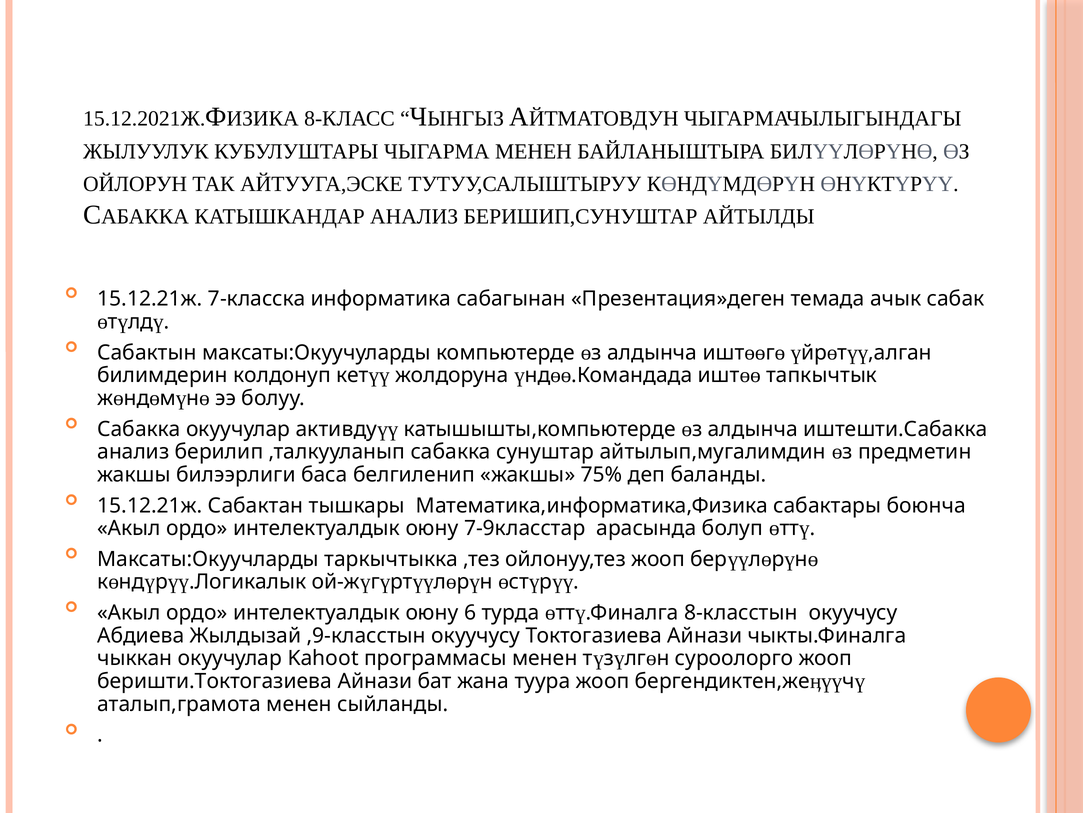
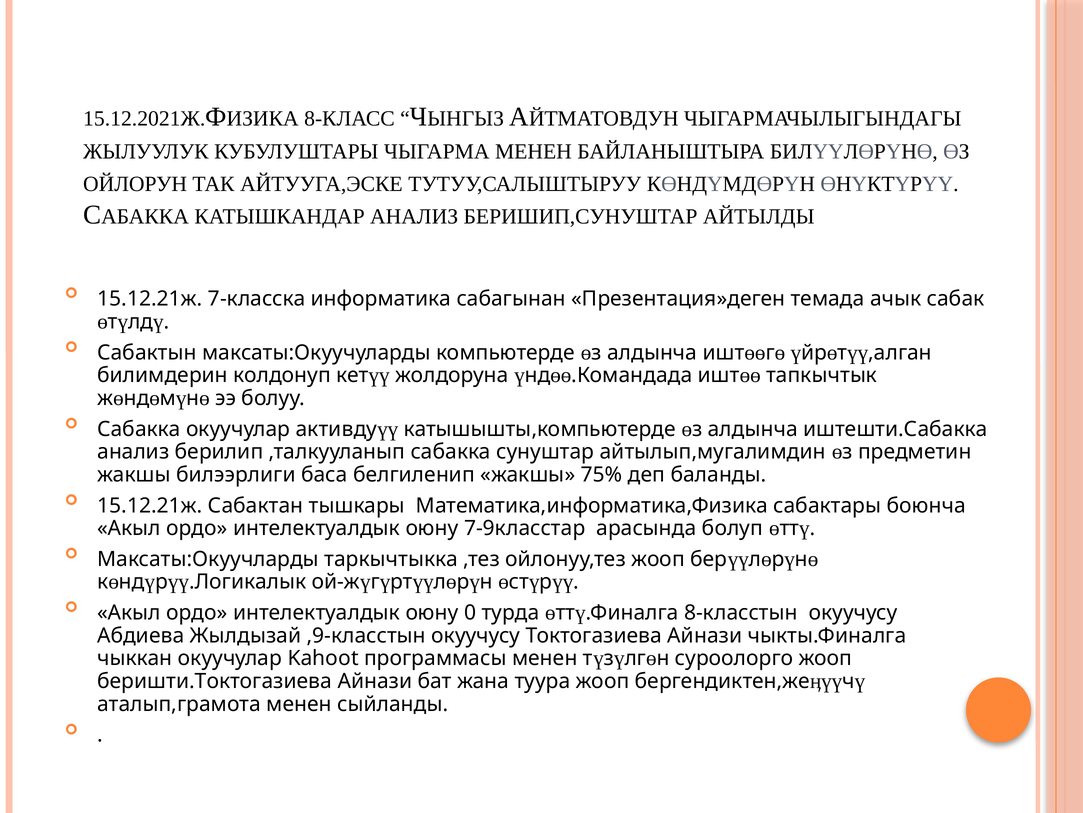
6: 6 -> 0 (470, 612)
